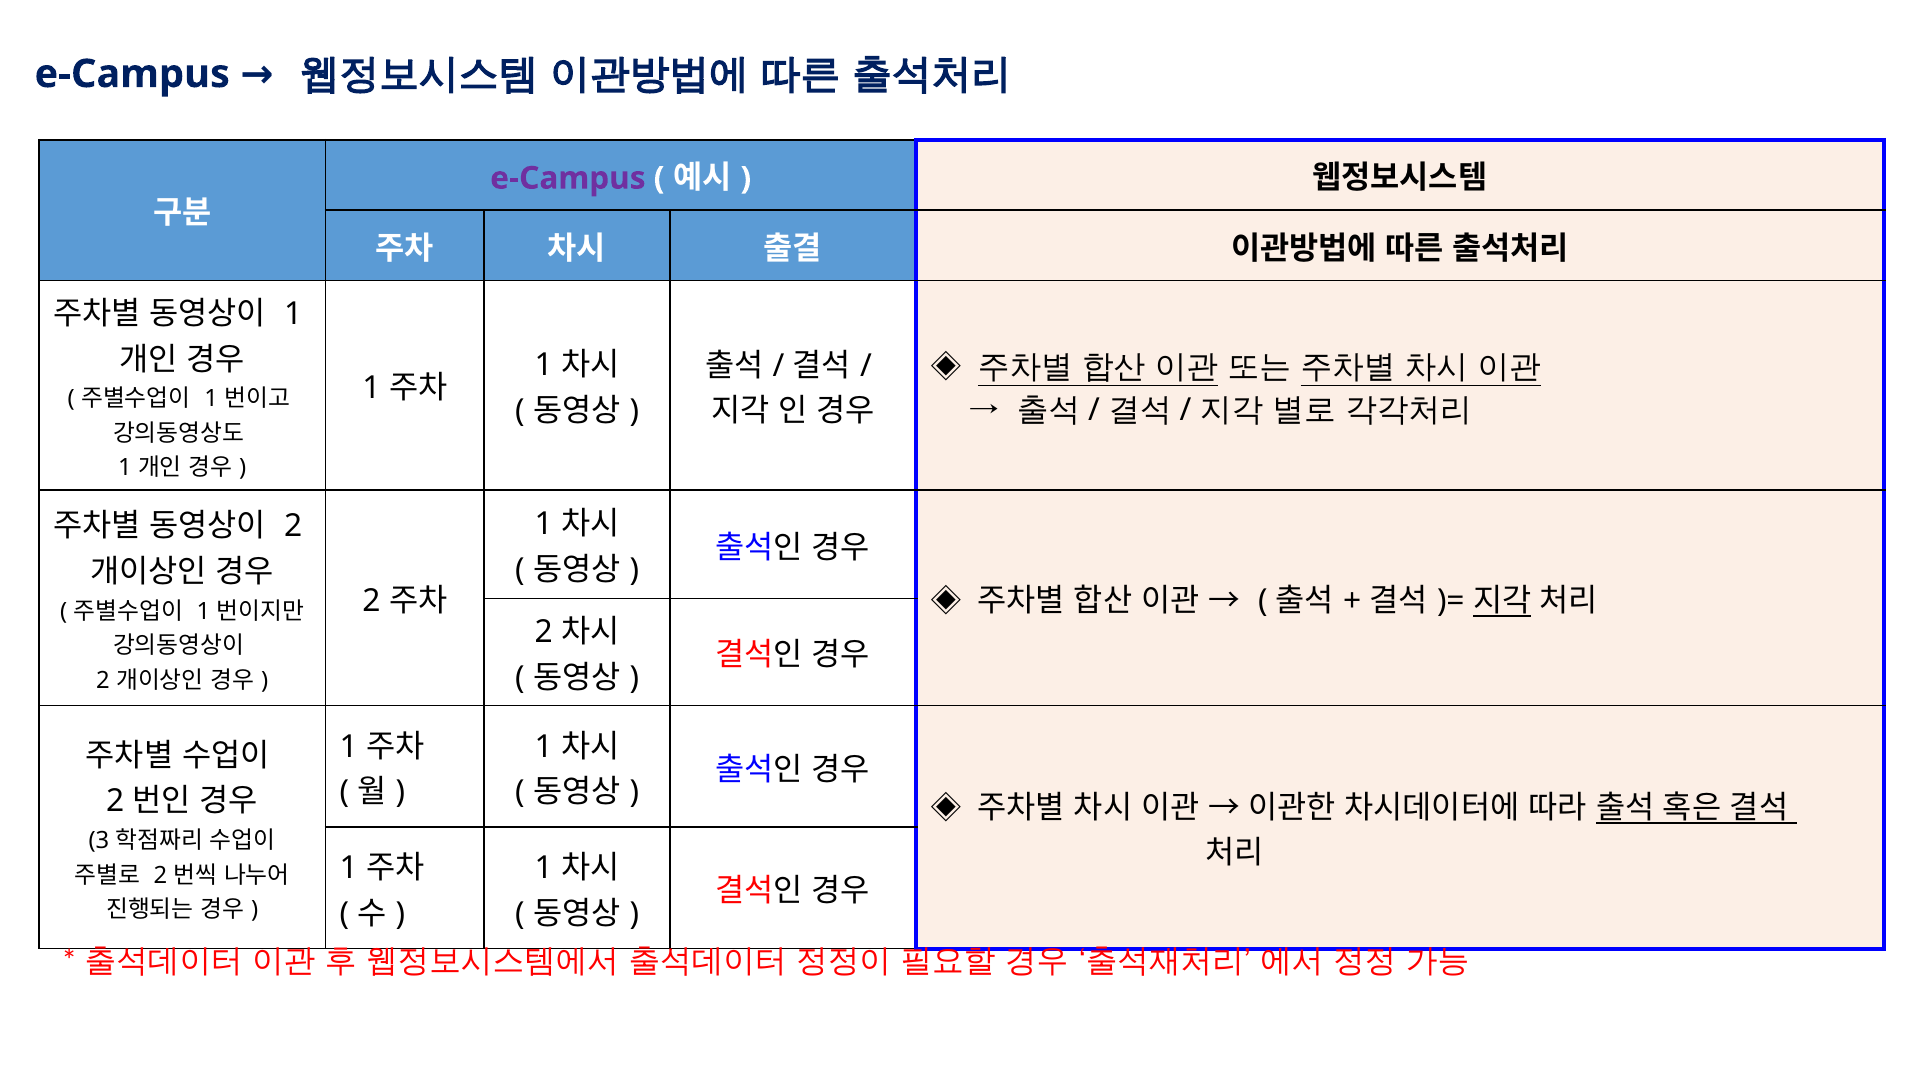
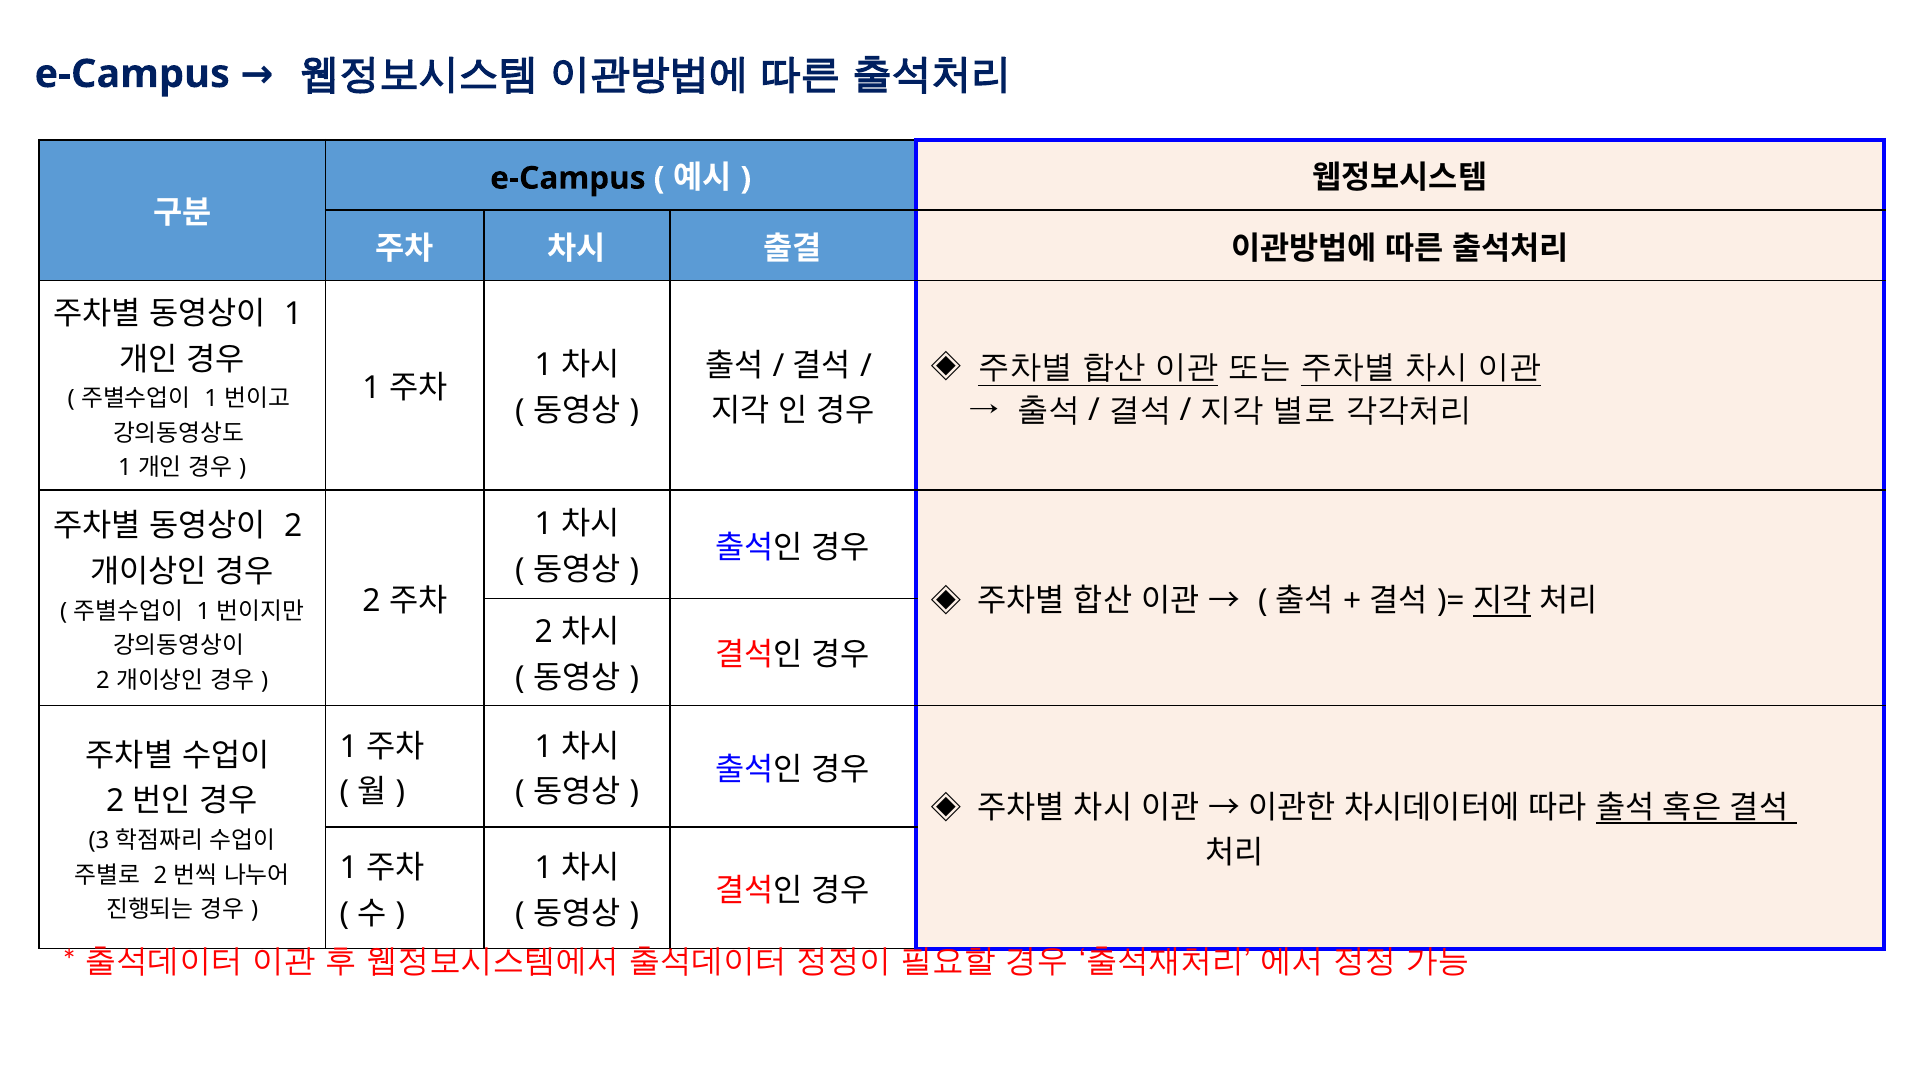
e-Campus colour: purple -> black (568, 178)
